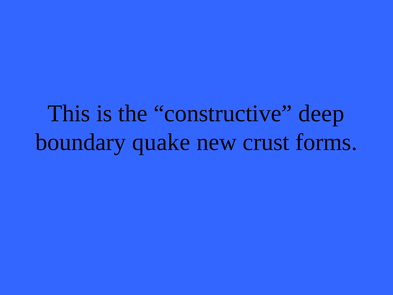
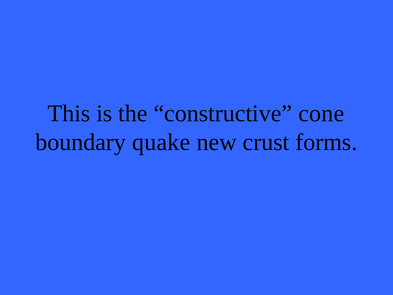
deep: deep -> cone (321, 113)
